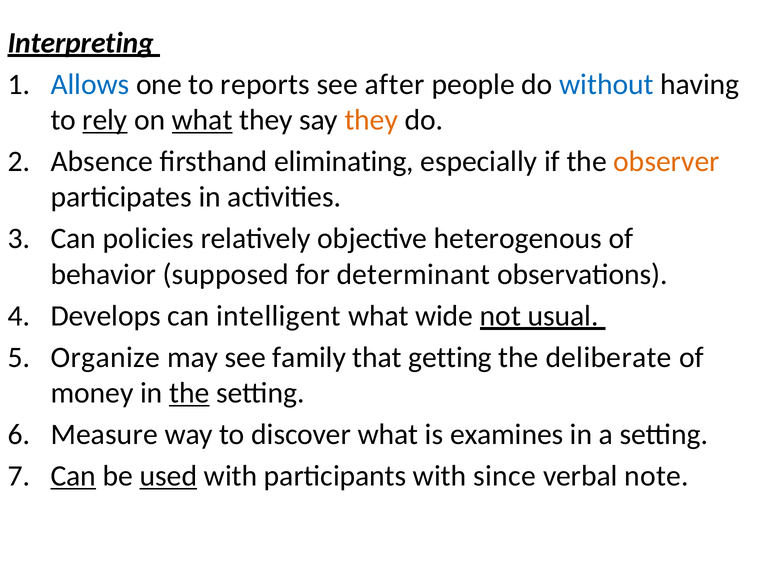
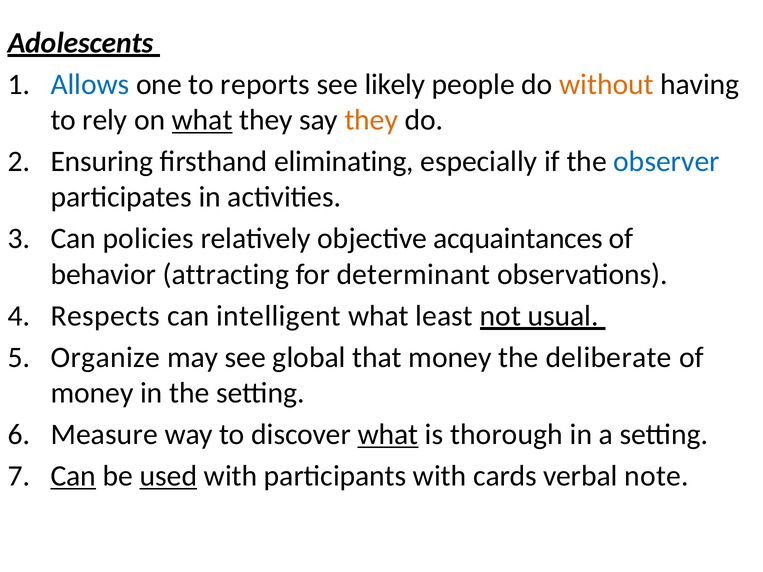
Interpreting: Interpreting -> Adolescents (81, 43)
after: after -> likely (395, 84)
without colour: blue -> orange (607, 84)
rely underline: present -> none (105, 120)
Absence: Absence -> Ensuring (102, 162)
observer colour: orange -> blue (666, 162)
heterogenous: heterogenous -> acquaintances (518, 239)
supposed: supposed -> attracting (226, 274)
Develops: Develops -> Respects (105, 316)
wide: wide -> least (444, 316)
family: family -> global (309, 358)
that getting: getting -> money (450, 358)
the underline: present -> none (189, 393)
what underline: none -> present (388, 435)
examines: examines -> thorough (507, 435)
since: since -> cards (505, 476)
